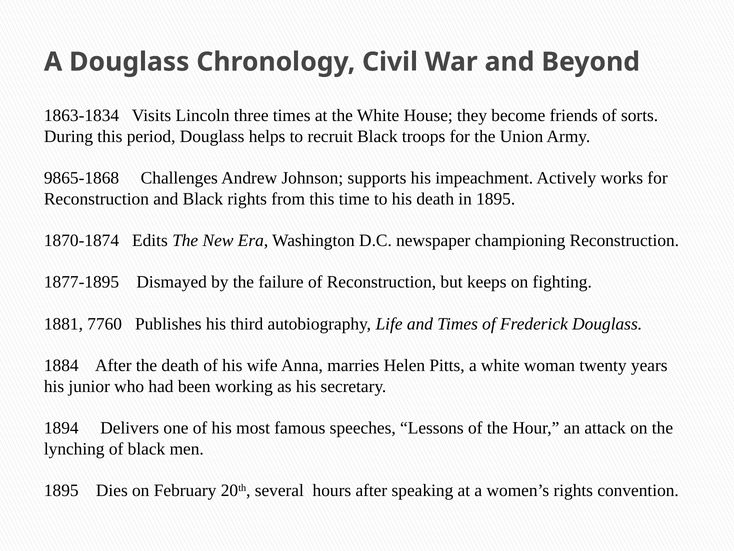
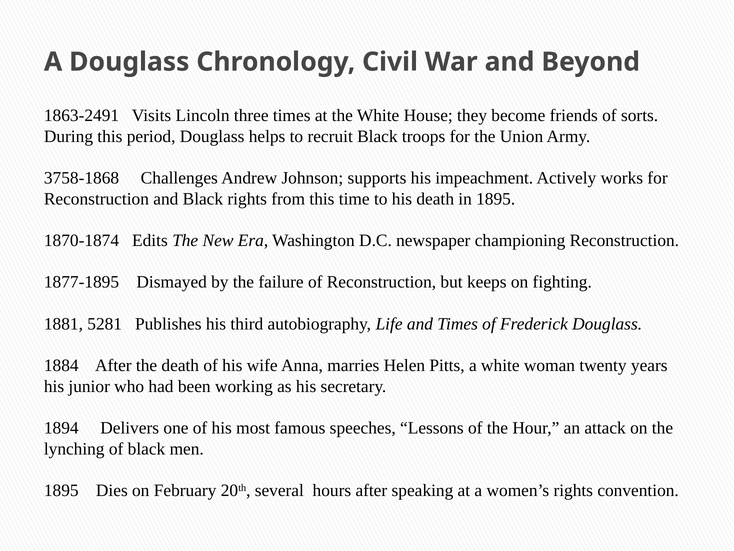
1863-1834: 1863-1834 -> 1863-2491 (82, 116)
9865-1868: 9865-1868 -> 3758-1868 (82, 178)
7760: 7760 -> 5281 (105, 324)
